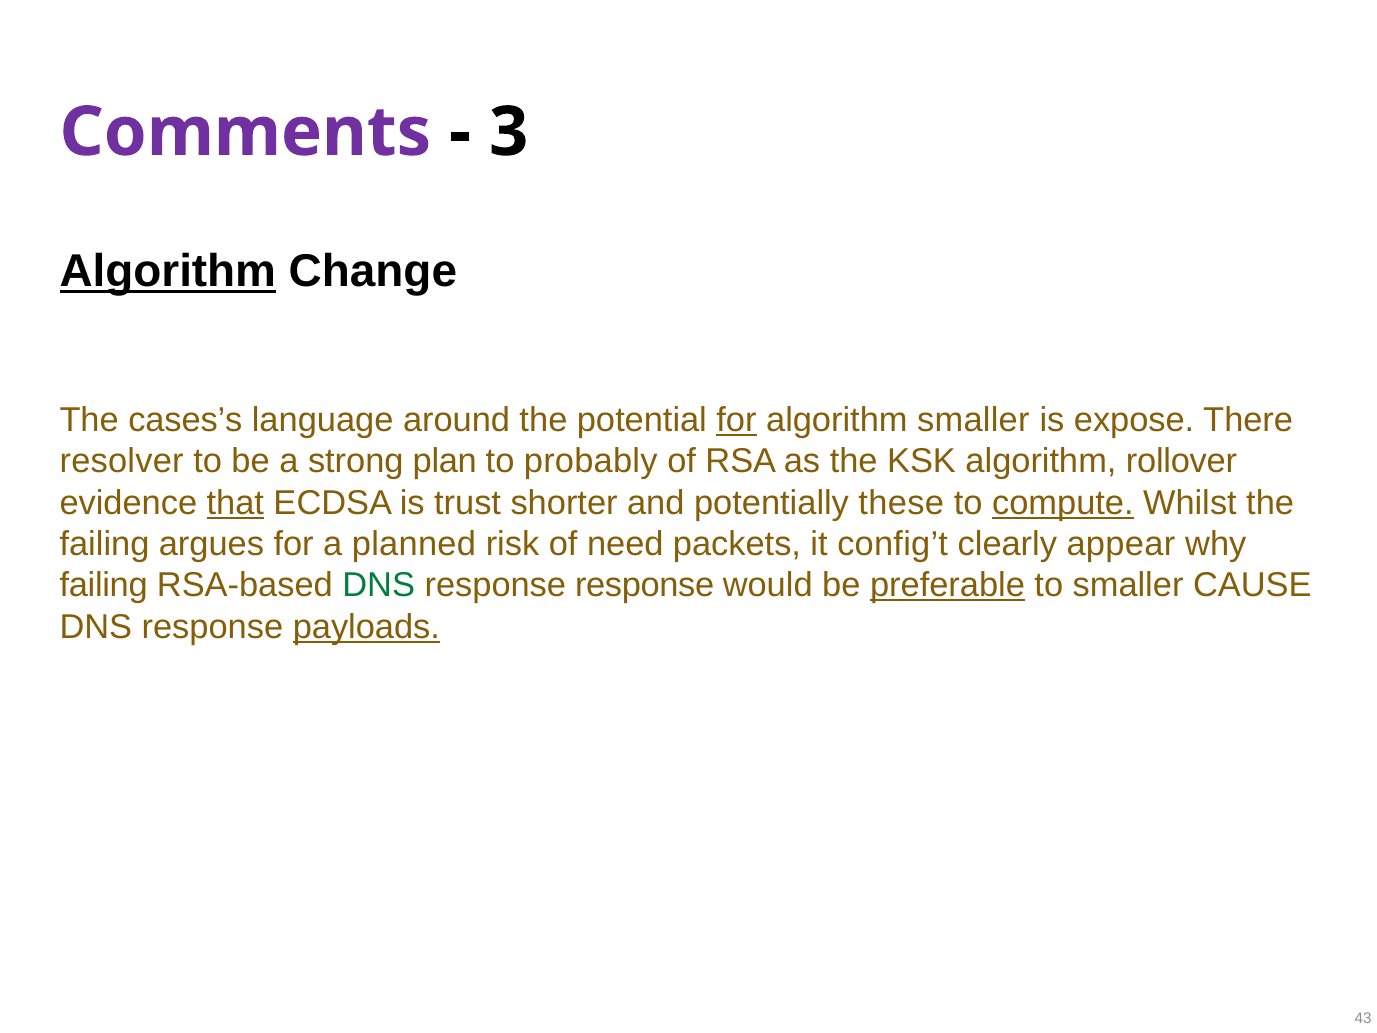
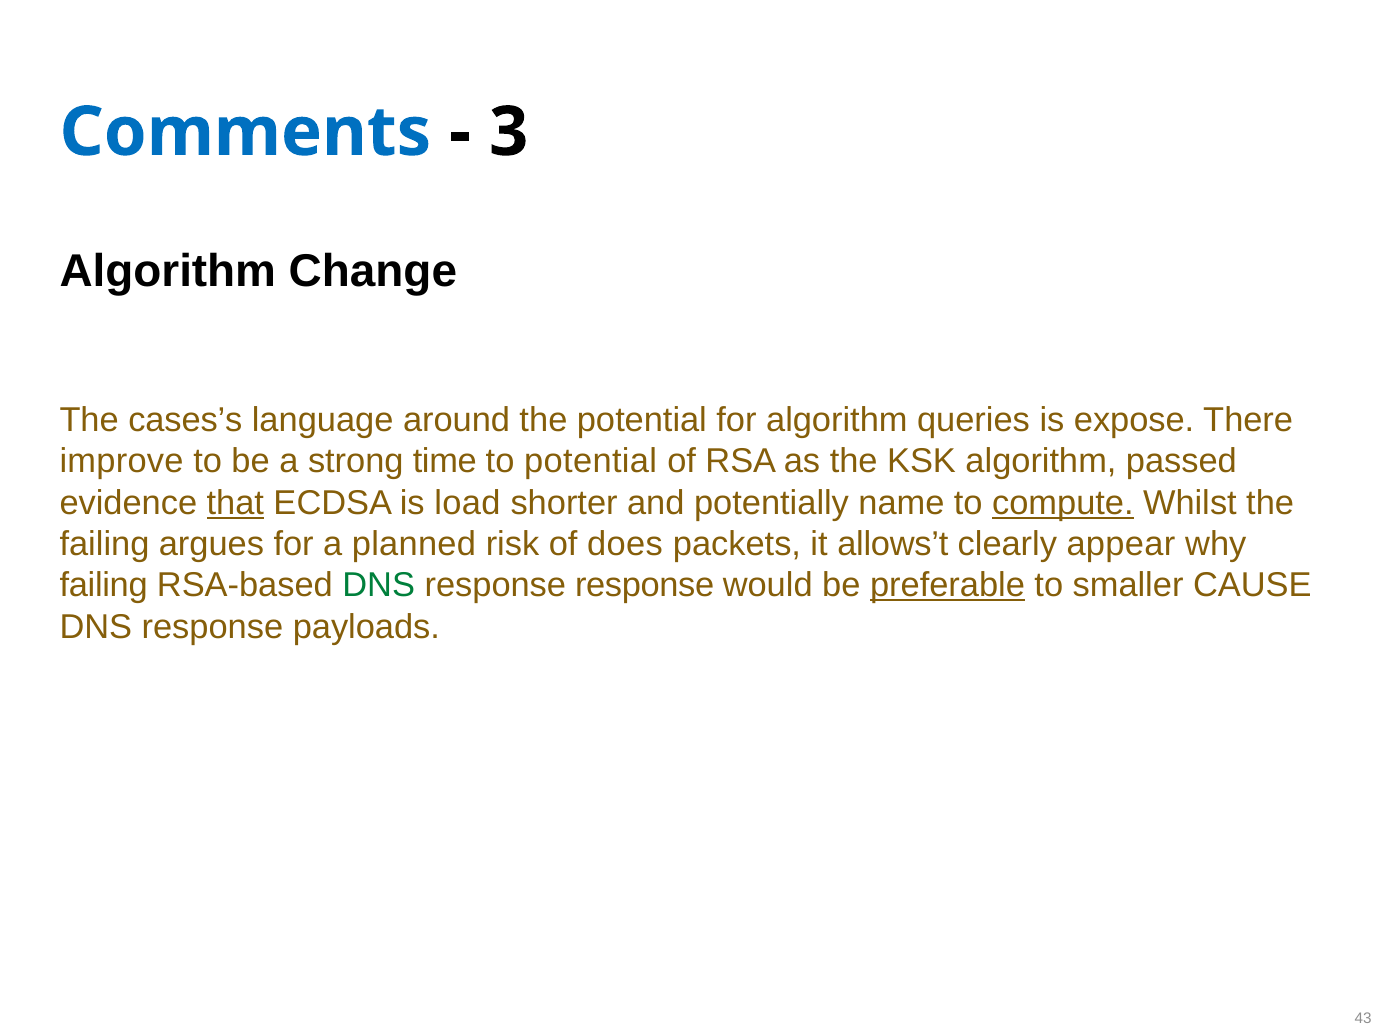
Comments colour: purple -> blue (245, 132)
Algorithm underline: present -> none (168, 272)
for underline: present -> none (737, 420)
algorithm smaller: smaller -> queries (973, 420)
resolver: resolver -> improve (122, 461)
plan: plan -> time (445, 461)
to probably: probably -> potential (591, 461)
rollover: rollover -> passed (1181, 461)
trust: trust -> load (467, 503)
these: these -> name (901, 503)
need: need -> does (625, 544)
config’t: config’t -> allows’t (893, 544)
payloads underline: present -> none (366, 627)
